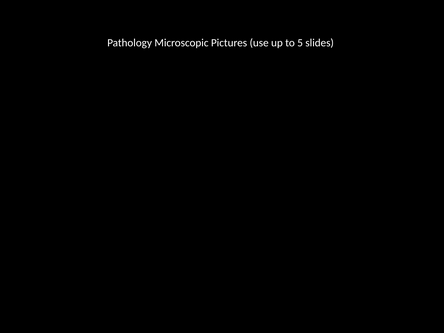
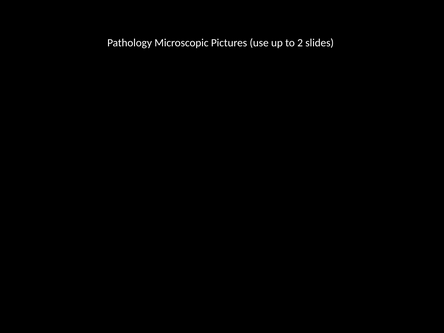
5: 5 -> 2 (300, 43)
